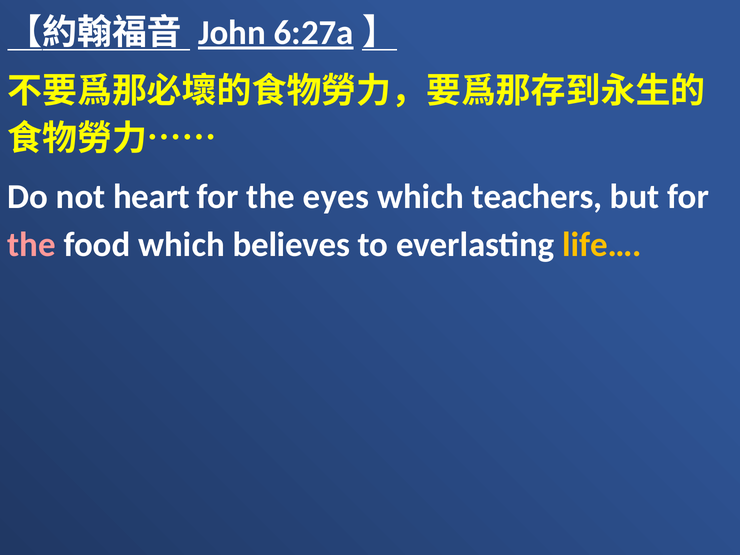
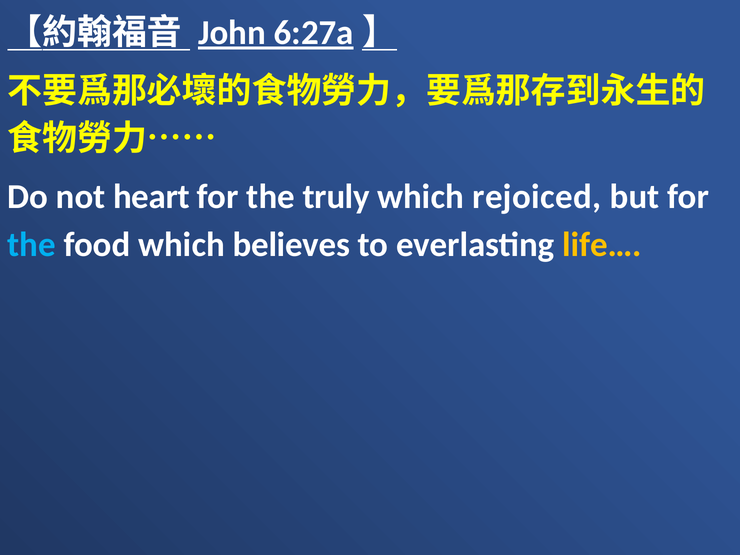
eyes: eyes -> truly (336, 197)
teachers: teachers -> rejoiced (537, 197)
the colour: pink -> light blue (32, 245)
